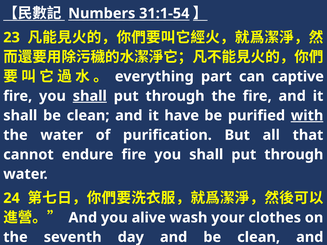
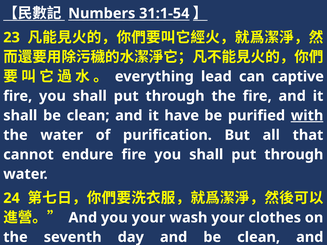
part: part -> lead (216, 77)
shall underline: present -> none (90, 96)
you alive: alive -> your (149, 218)
